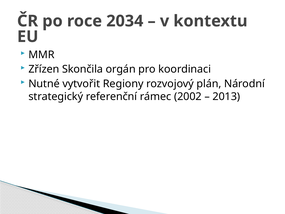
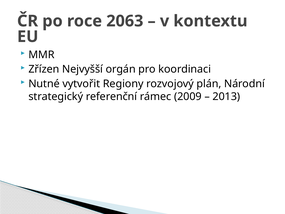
2034: 2034 -> 2063 (125, 21)
Skončila: Skončila -> Nejvyšší (83, 69)
2002: 2002 -> 2009 (188, 96)
